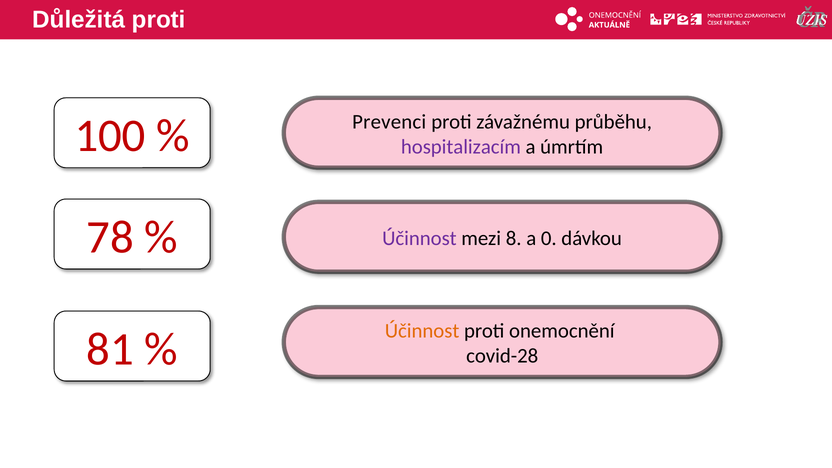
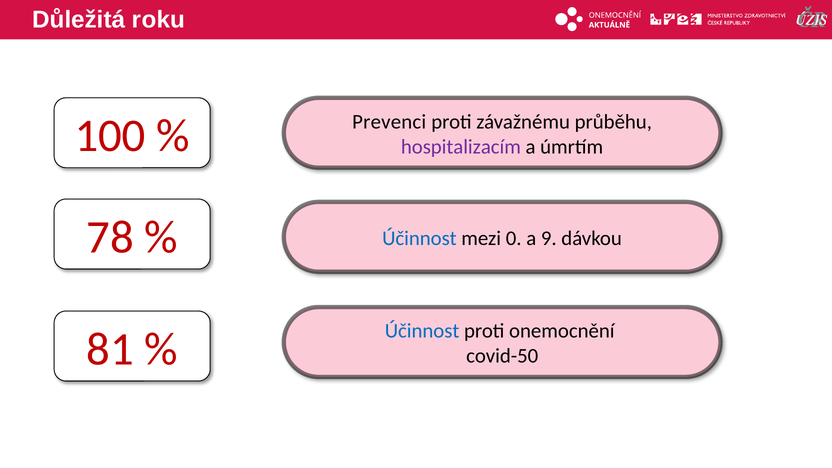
Důležitá proti: proti -> roku (159, 20)
Účinnost colour: purple -> blue (419, 238)
8: 8 -> 0 (514, 238)
0: 0 -> 9 (549, 238)
Účinnost colour: orange -> blue (422, 331)
covid-28: covid-28 -> covid-50 (502, 356)
